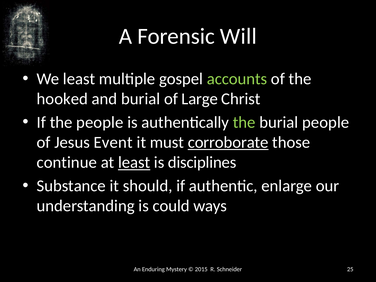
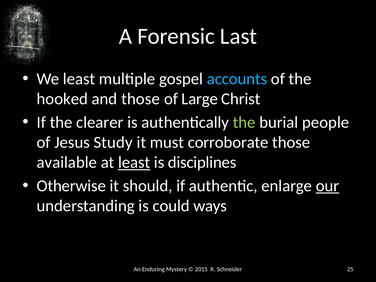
Will: Will -> Last (239, 36)
accounts colour: light green -> light blue (237, 79)
and burial: burial -> those (141, 99)
the people: people -> clearer (100, 122)
Event: Event -> Study (113, 142)
corroborate underline: present -> none (228, 142)
continue: continue -> available (67, 162)
Substance: Substance -> Otherwise (71, 186)
our underline: none -> present (328, 186)
